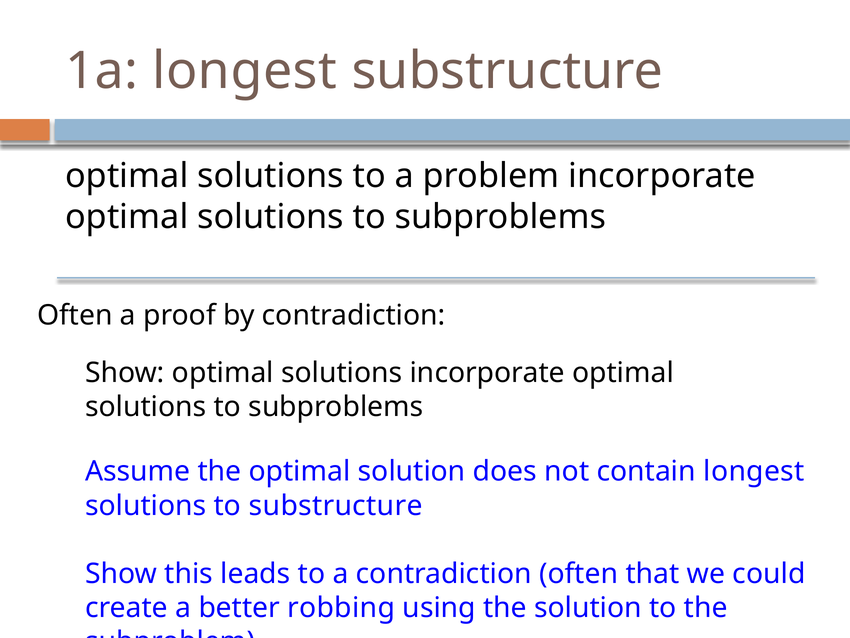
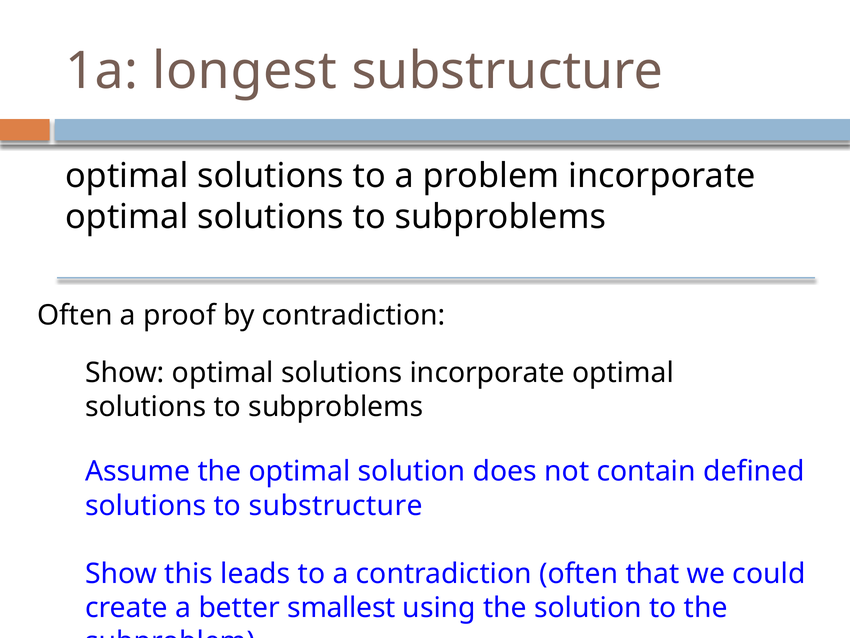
contain longest: longest -> defined (754, 471)
robbing: robbing -> smallest (341, 607)
